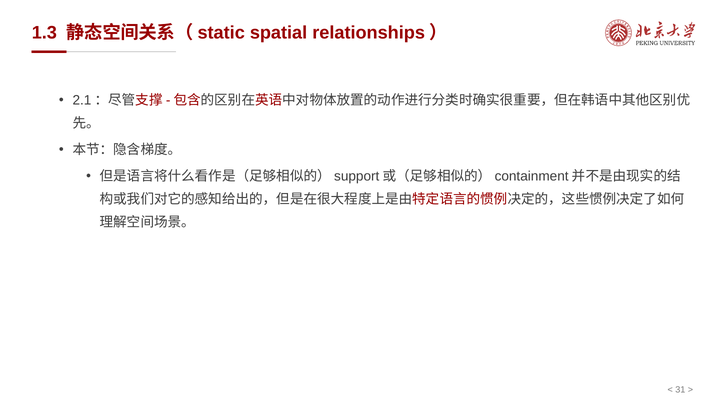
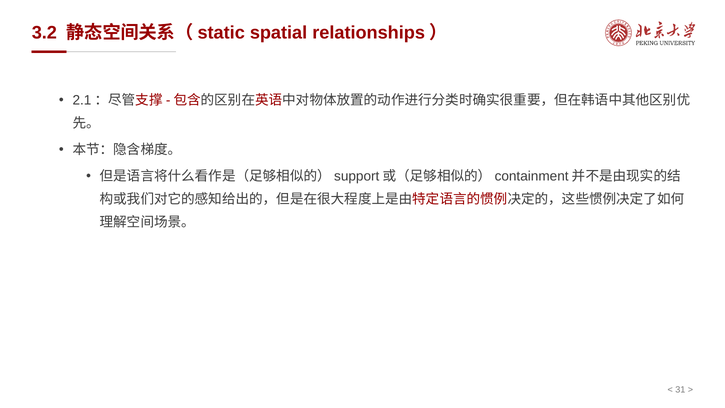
1.3: 1.3 -> 3.2 (44, 33)
